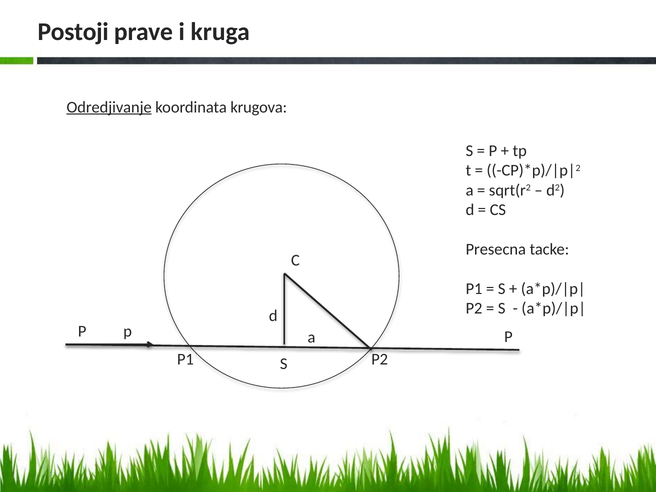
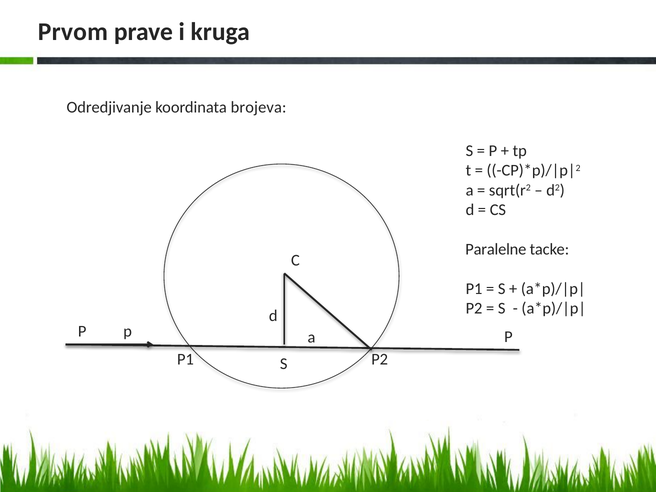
Postoji: Postoji -> Prvom (73, 32)
Odredjivanje underline: present -> none (109, 107)
krugova: krugova -> brojeva (259, 107)
Presecna: Presecna -> Paralelne (496, 249)
